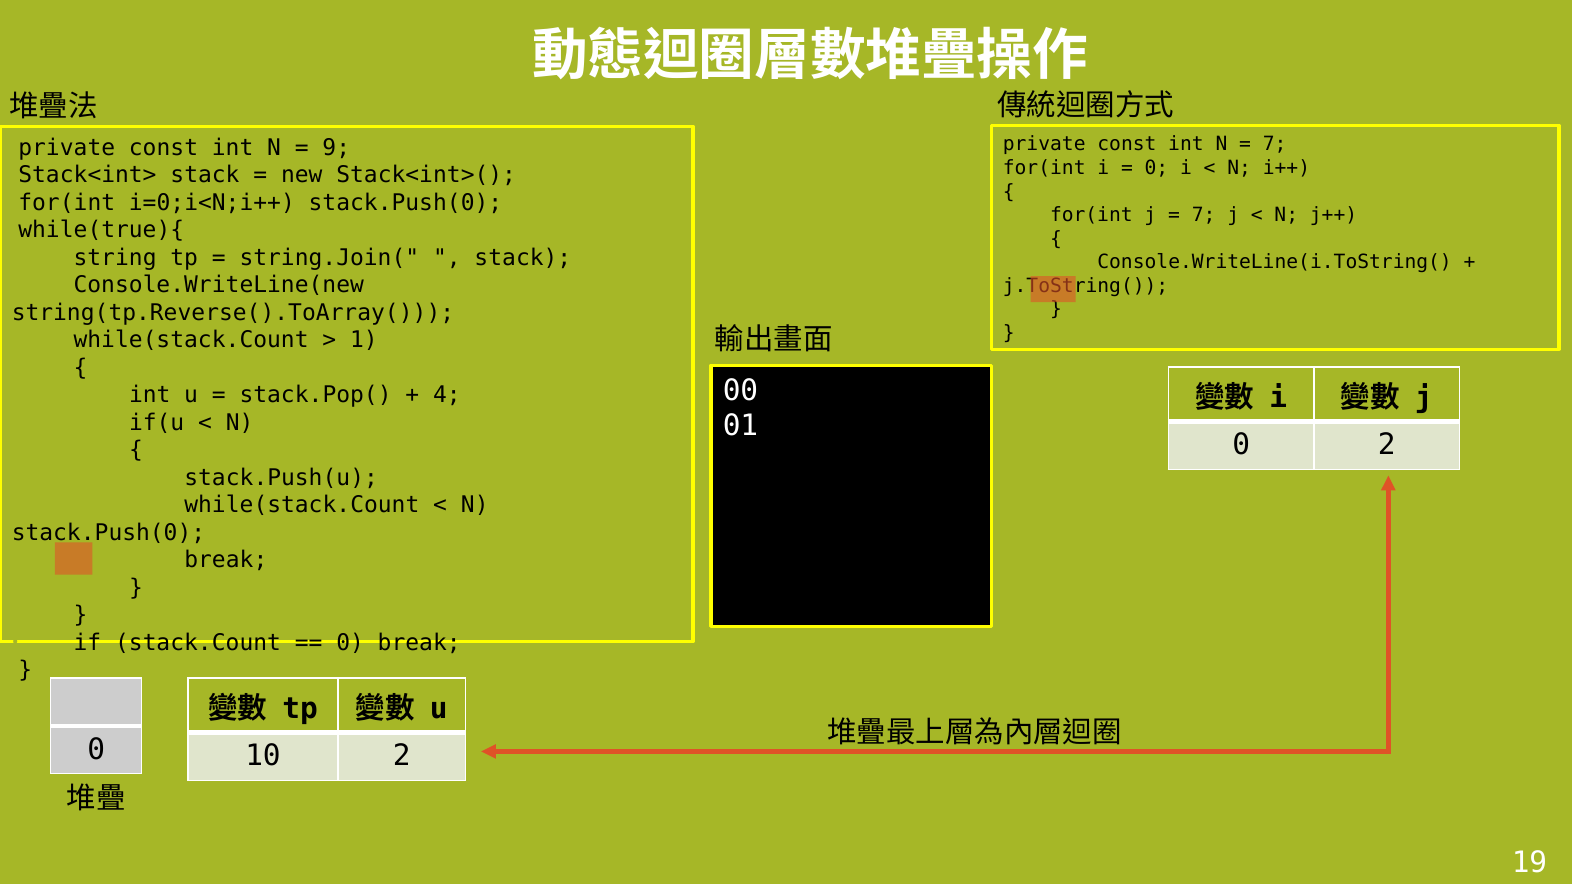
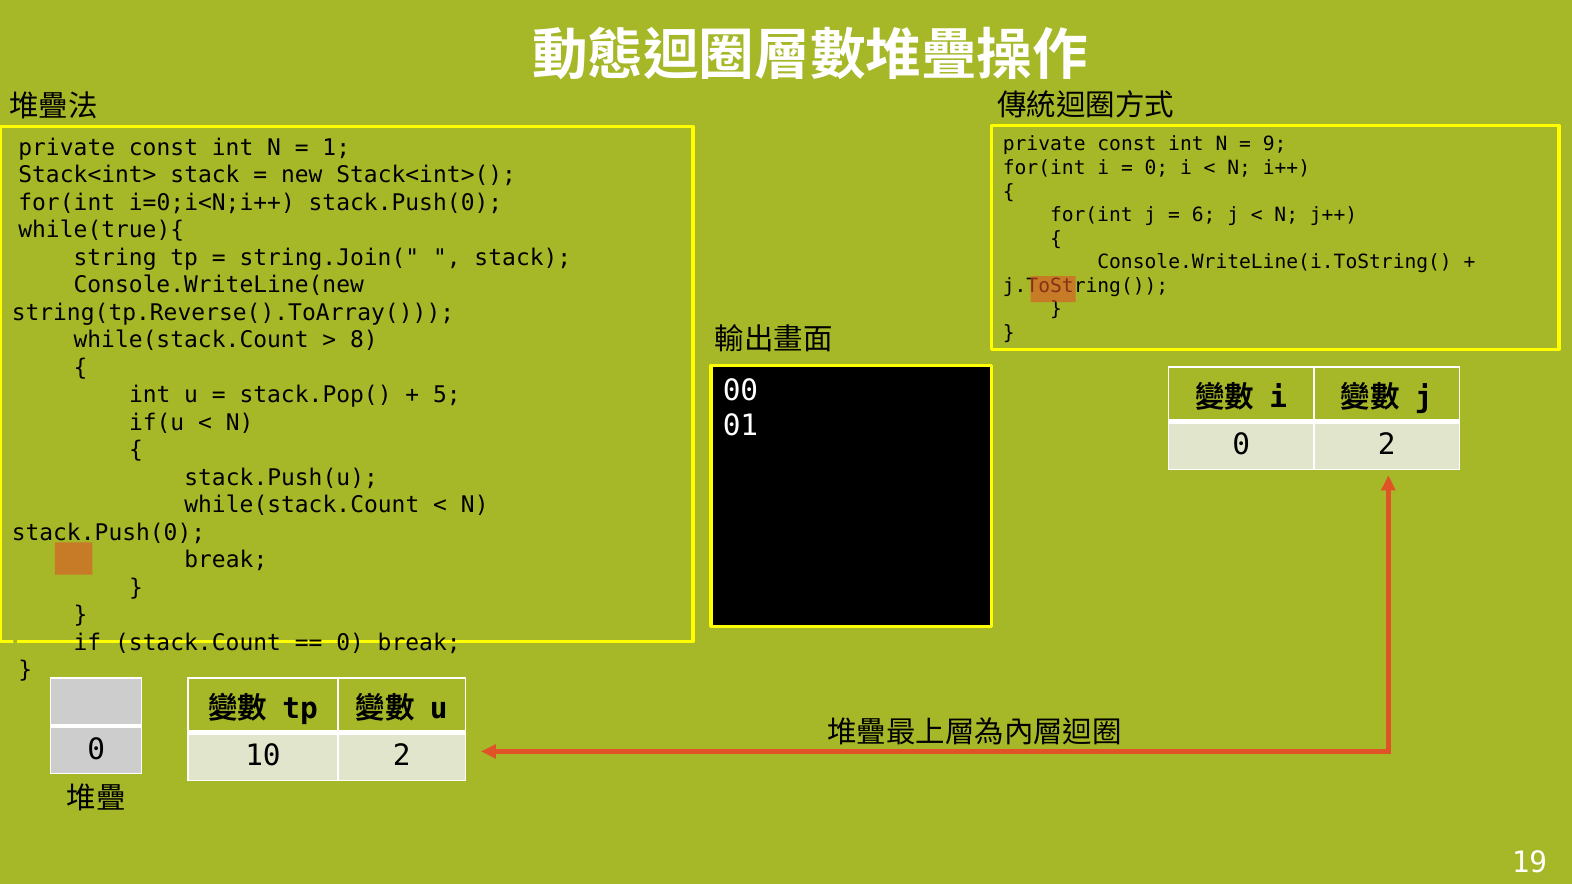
7: 7 -> 9 (1275, 145)
9: 9 -> 1 (336, 148)
7: 7 -> 6 (1204, 215)
1: 1 -> 8 (364, 340)
4: 4 -> 5 (447, 395)
